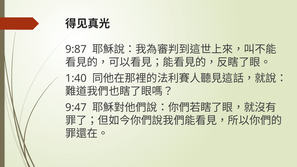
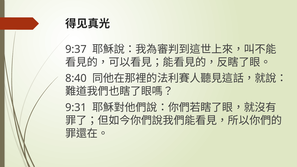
9:87: 9:87 -> 9:37 (76, 49)
1:40: 1:40 -> 8:40 (76, 78)
9:47: 9:47 -> 9:31 (76, 108)
